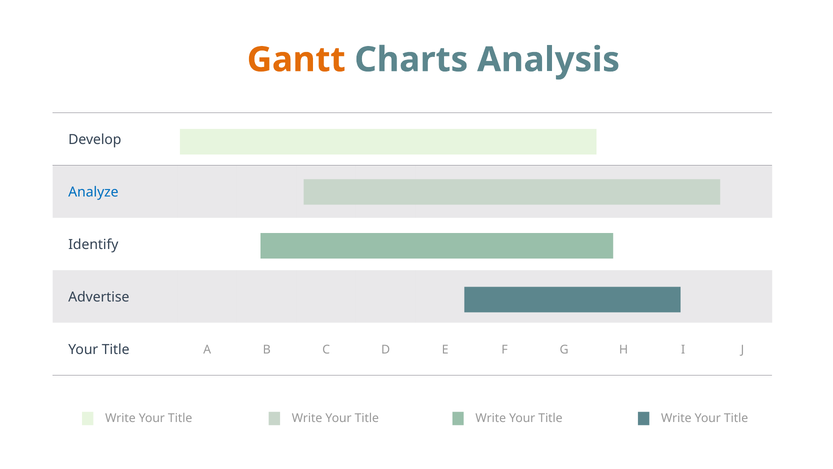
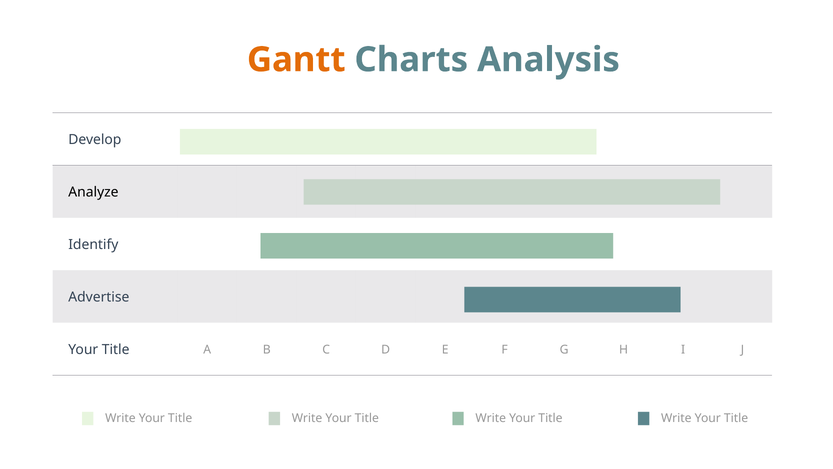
Analyze colour: blue -> black (93, 192)
